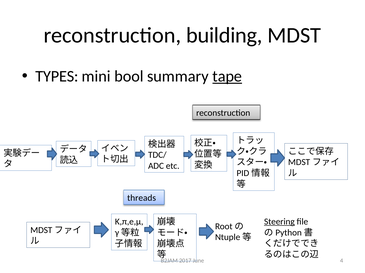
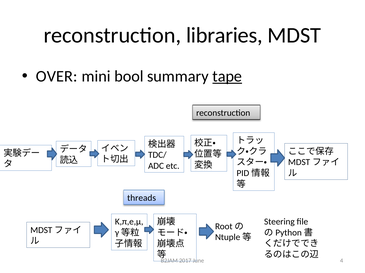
building: building -> libraries (224, 35)
TYPES: TYPES -> OVER (57, 77)
Steering underline: present -> none (279, 222)
